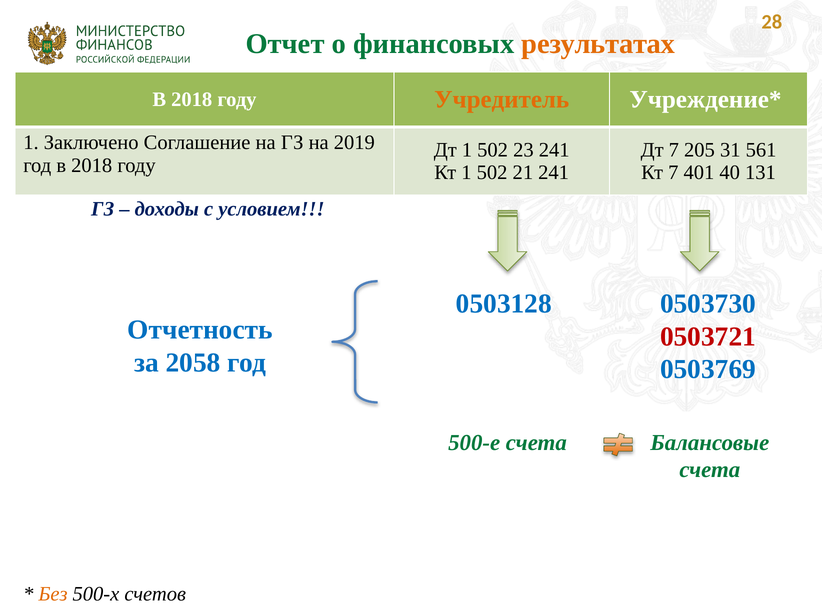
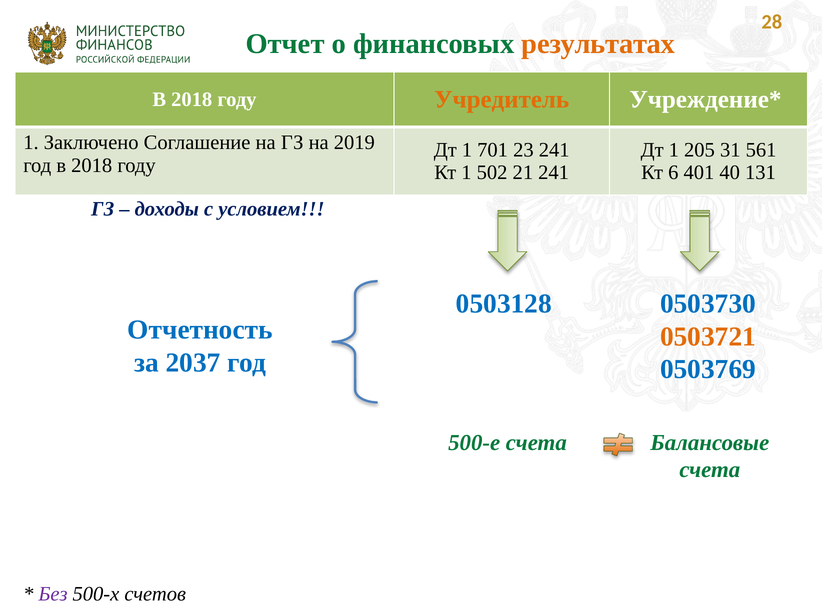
Дт 1 502: 502 -> 701 (493, 150)
7: 7 -> 1 (674, 150)
Кт 7: 7 -> 6 (673, 173)
0503721 colour: red -> orange (708, 337)
2058: 2058 -> 2037 (193, 363)
Без colour: orange -> purple (53, 594)
